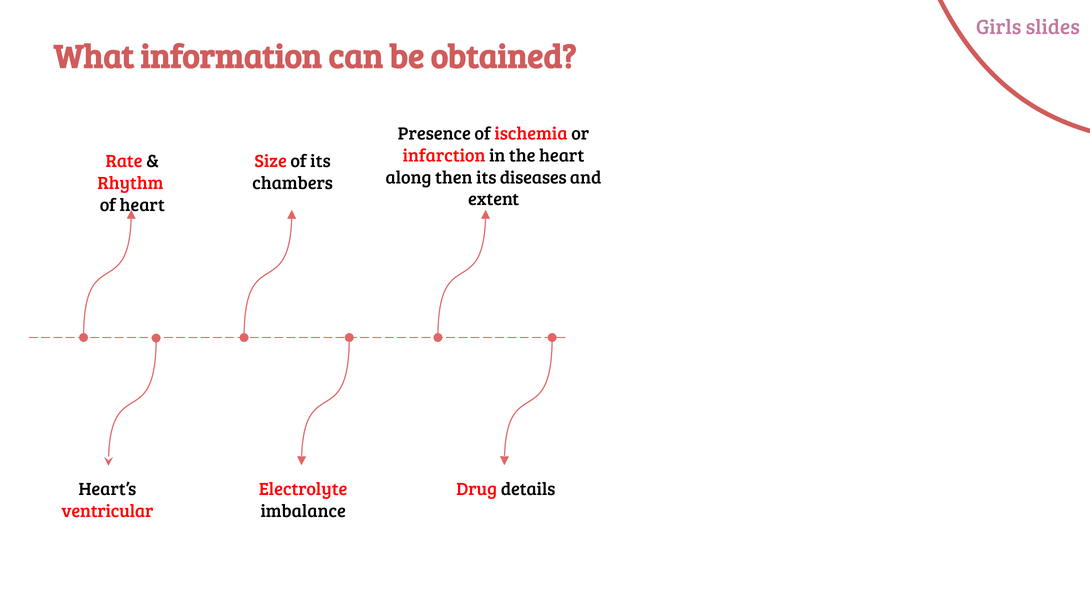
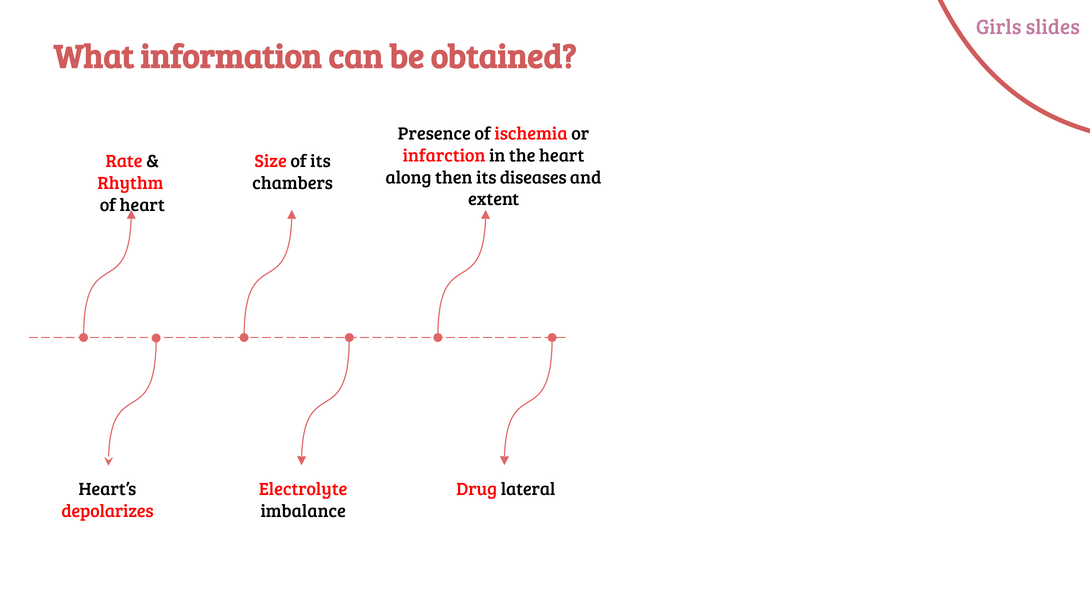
details: details -> lateral (528, 490)
ventricular: ventricular -> depolarizes (107, 511)
